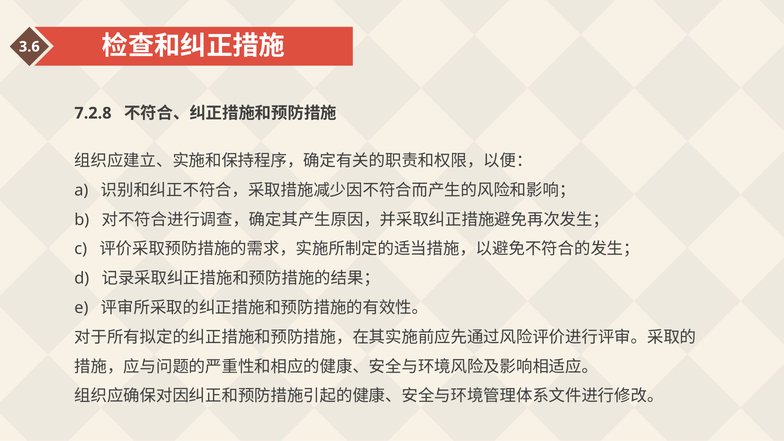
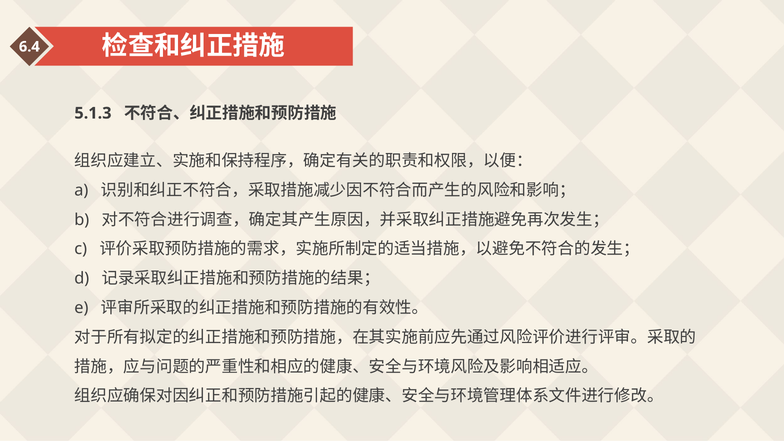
3.6: 3.6 -> 6.4 (29, 47)
7.2.8: 7.2.8 -> 5.1.3 (93, 113)
